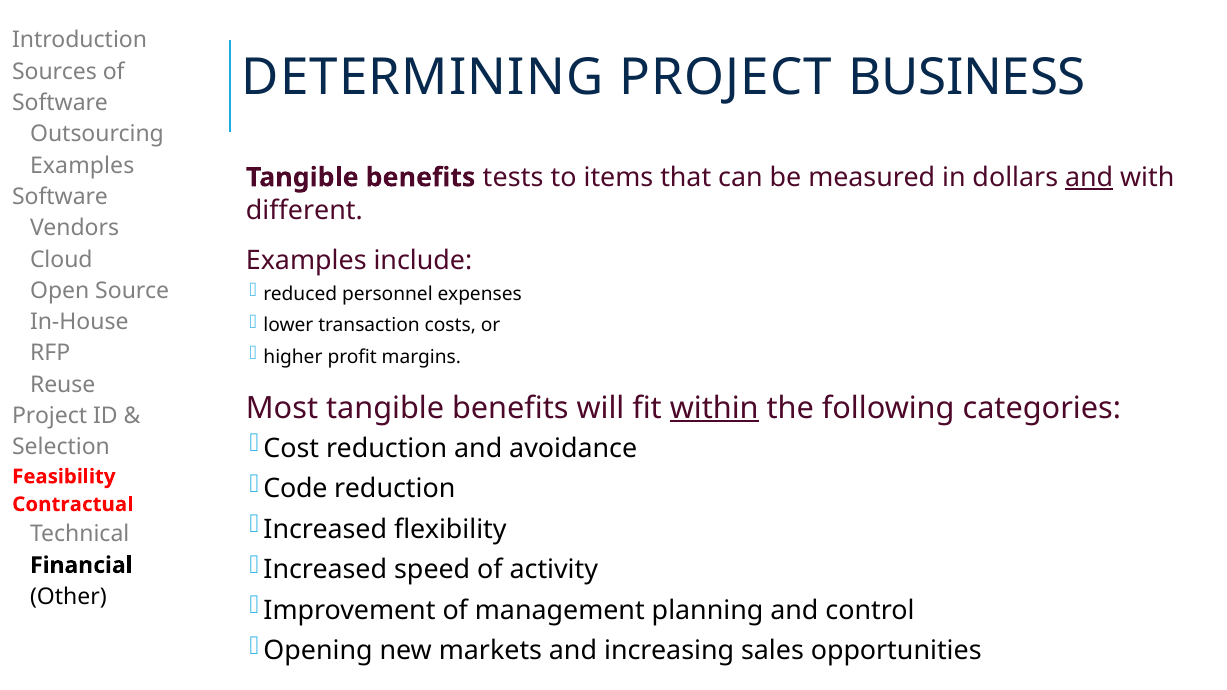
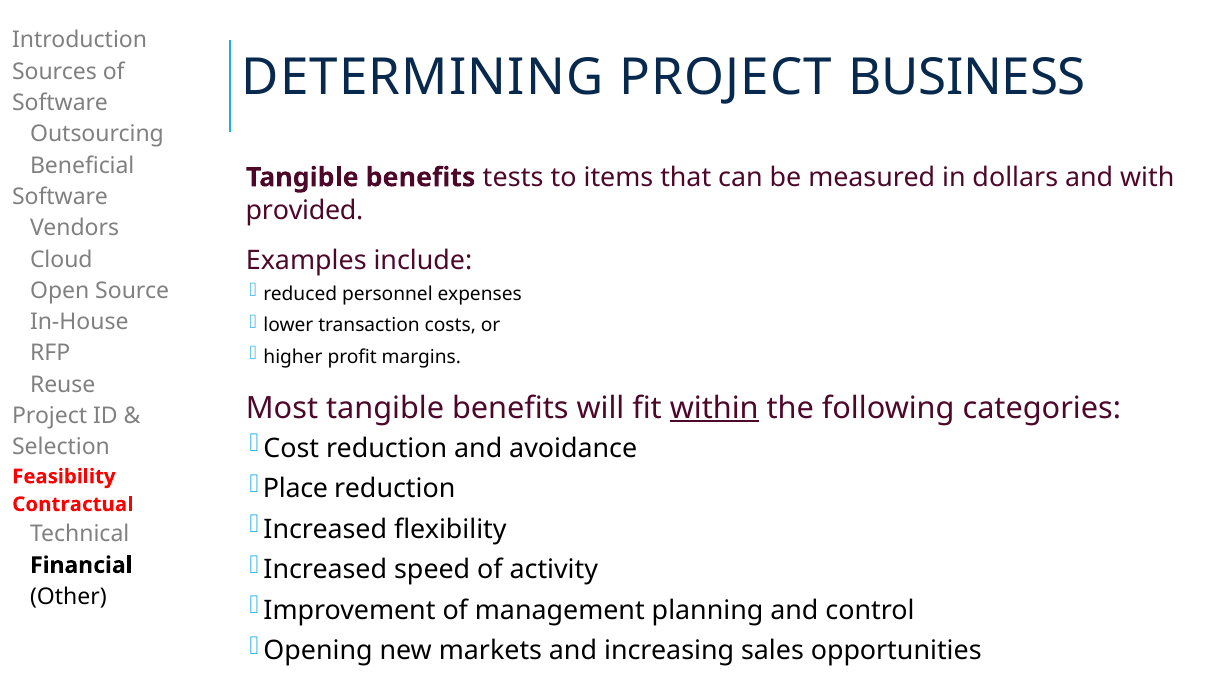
Examples: Examples -> Beneficial (82, 166)
and underline: present -> none (1089, 177)
different: different -> provided (305, 210)
Code: Code -> Place (296, 489)
